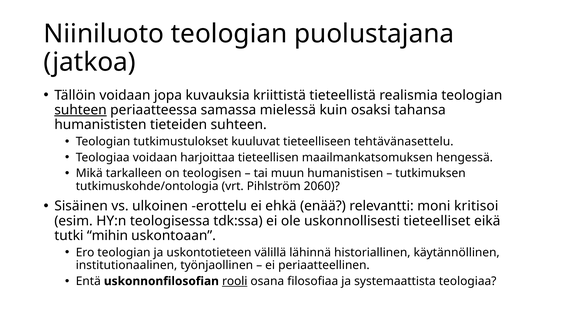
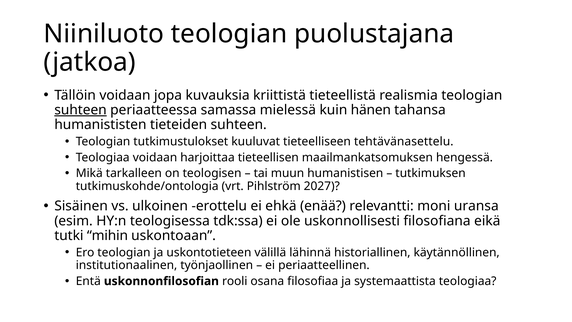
osaksi: osaksi -> hänen (371, 110)
2060: 2060 -> 2027 (322, 186)
kritisoi: kritisoi -> uransa (476, 206)
tieteelliset: tieteelliset -> filosofiana (437, 221)
rooli underline: present -> none (235, 281)
